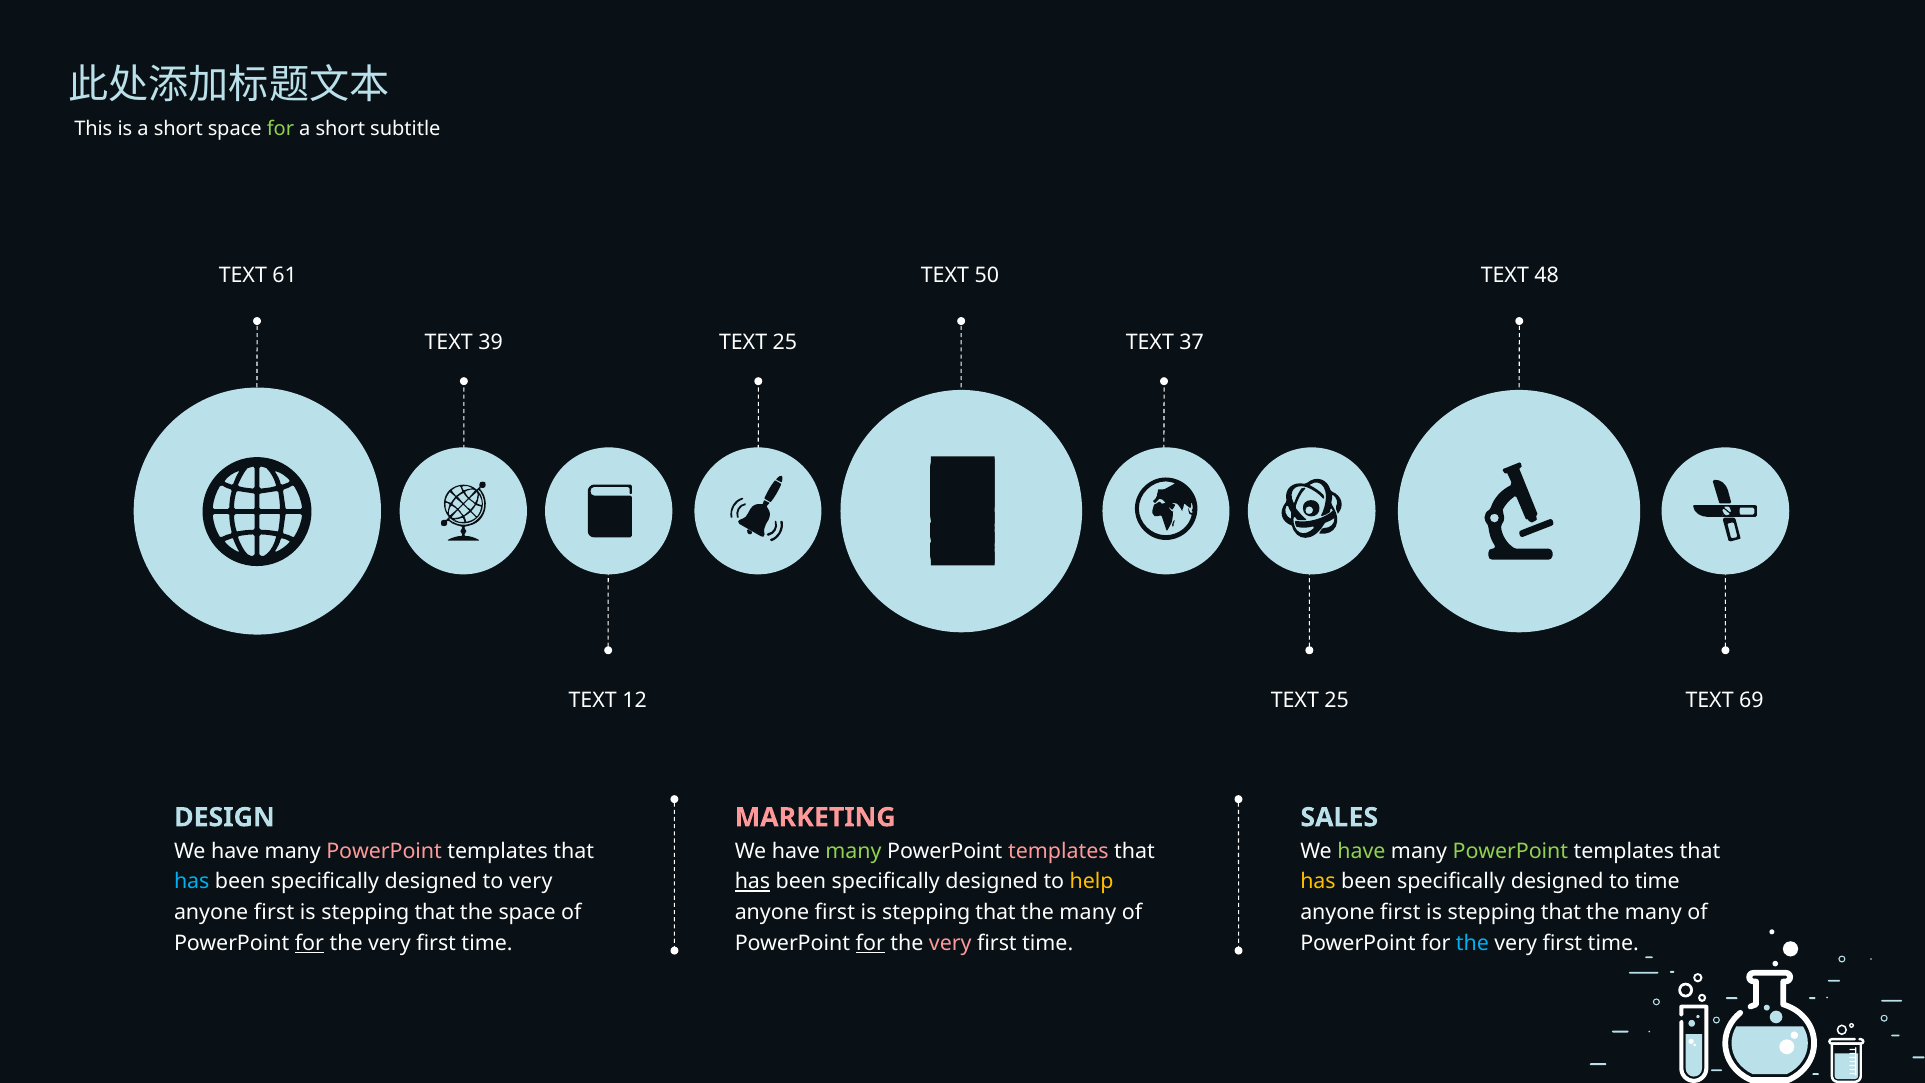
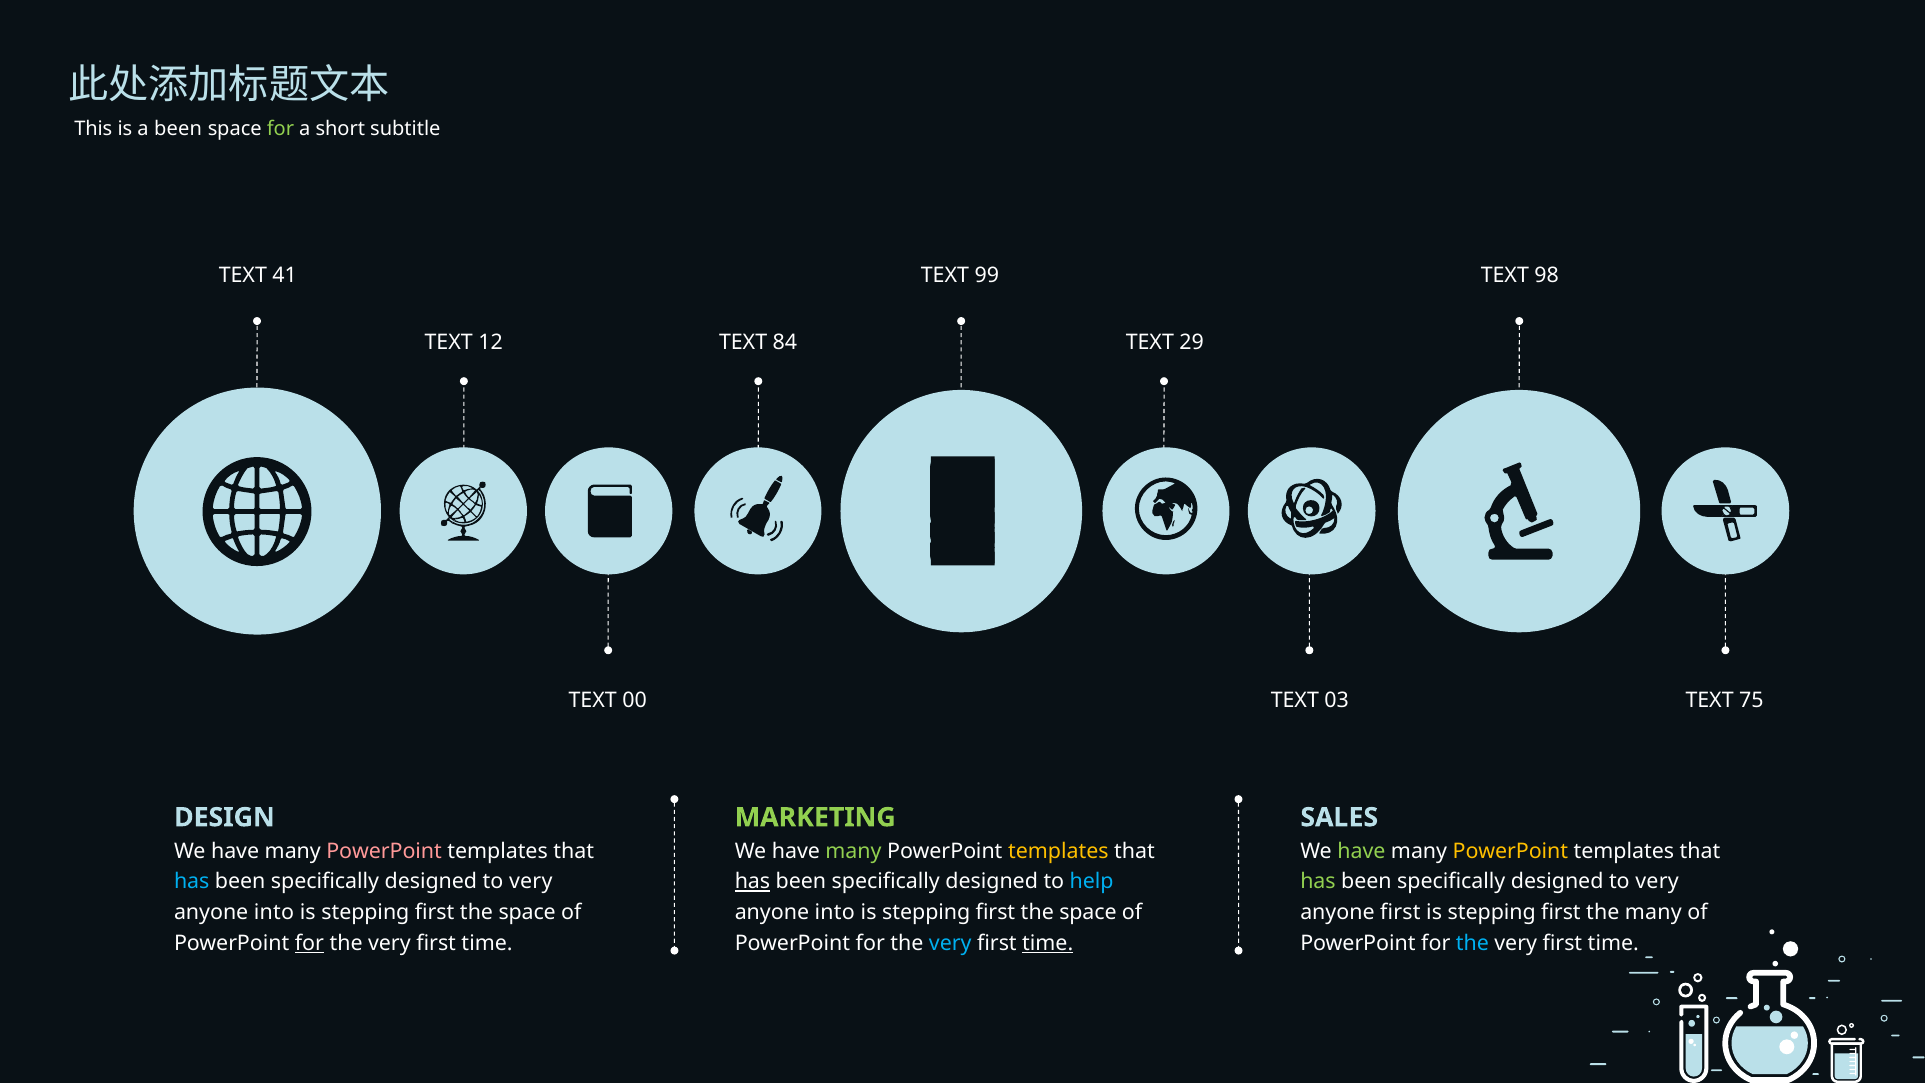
is a short: short -> been (178, 129)
61: 61 -> 41 (285, 275)
50: 50 -> 99 (987, 275)
48: 48 -> 98 (1547, 275)
39: 39 -> 12 (491, 343)
25: 25 -> 84 (785, 343)
37: 37 -> 29 (1192, 343)
12: 12 -> 00 (635, 701)
25: 25 -> 03 (1337, 701)
69: 69 -> 75 (1751, 701)
MARKETING colour: pink -> light green (815, 817)
templates colour: pink -> yellow (1058, 851)
PowerPoint colour: light green -> yellow (1510, 851)
help colour: yellow -> light blue (1092, 882)
has colour: yellow -> light green (1318, 882)
time: time -> very (1657, 882)
first: first -> into (274, 912)
that: that -> first (435, 912)
first: first -> into (835, 912)
that: that -> first (995, 912)
many: many -> space (1088, 912)
that: that -> first (1561, 912)
for underline: present -> none (870, 943)
very colour: pink -> light blue (950, 943)
time underline: none -> present (1048, 943)
